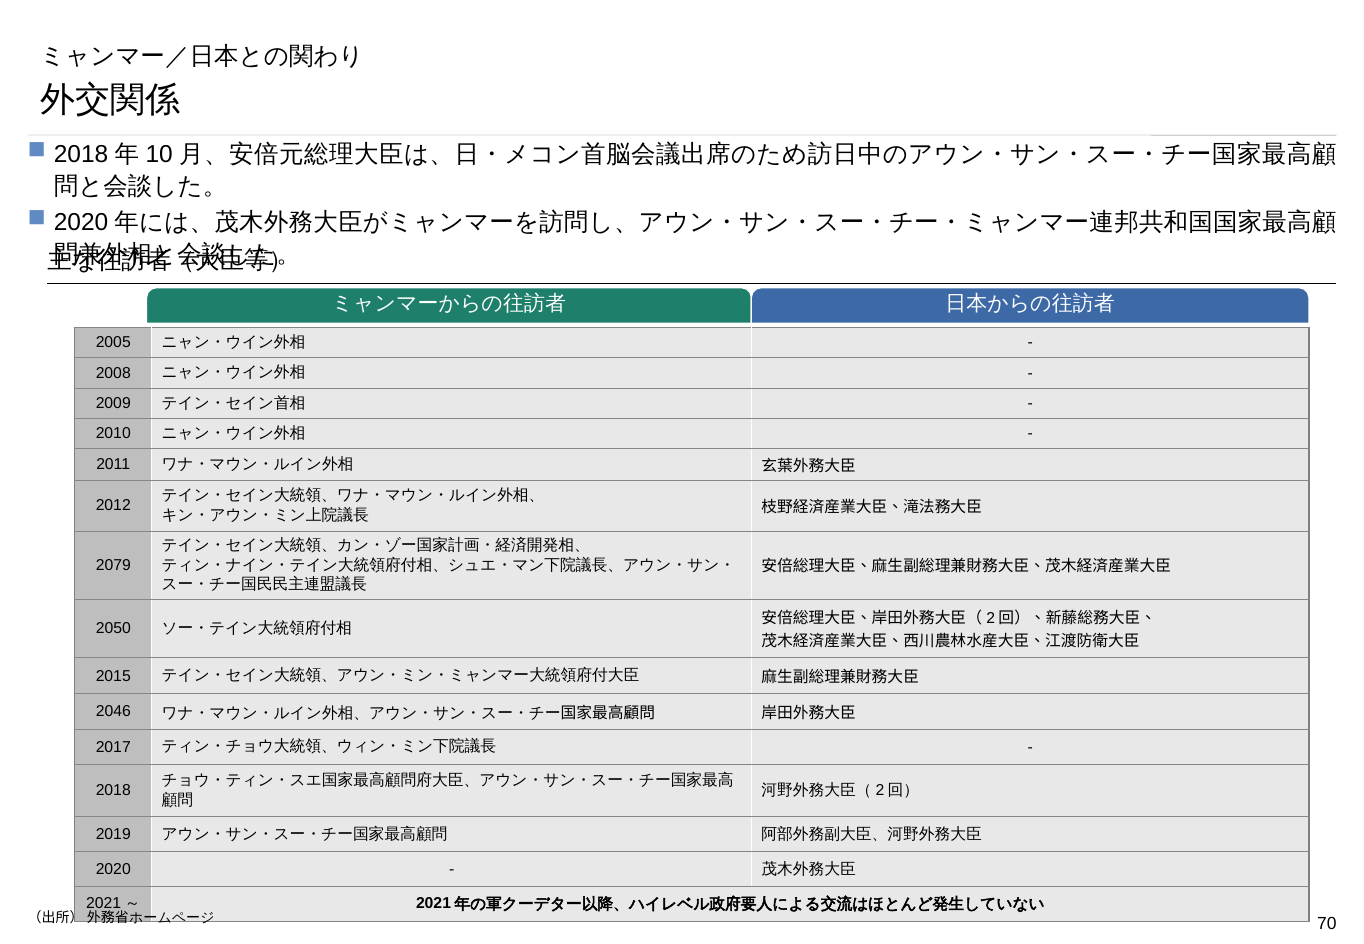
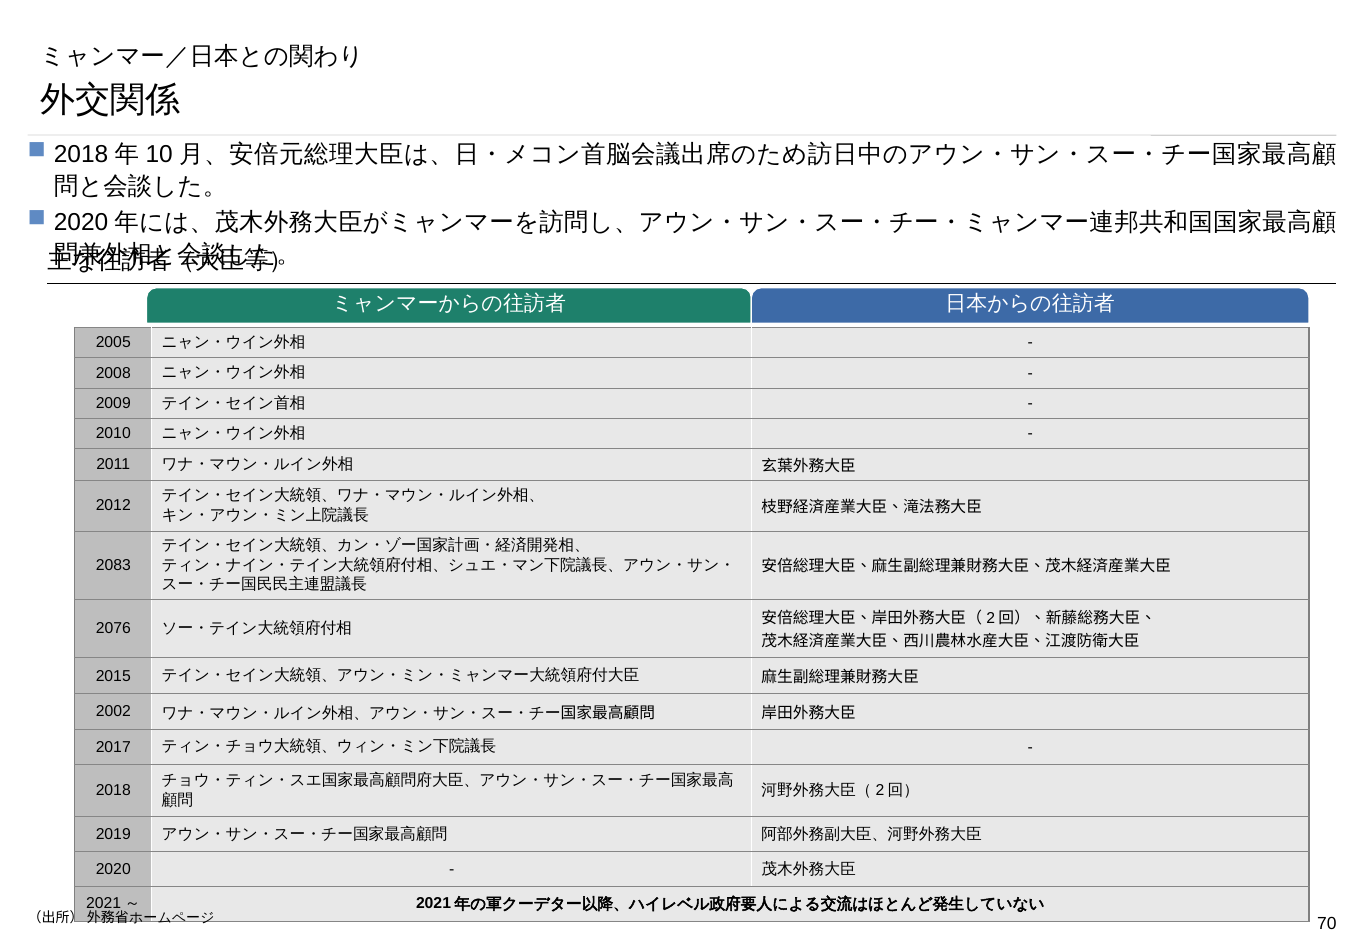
2079: 2079 -> 2083 (113, 565)
2050: 2050 -> 2076 (113, 629)
2046: 2046 -> 2002 (113, 712)
